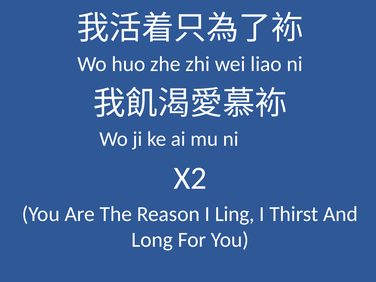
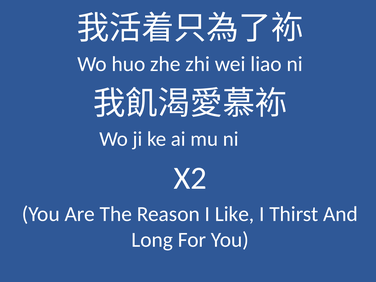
Ling: Ling -> Like (235, 214)
